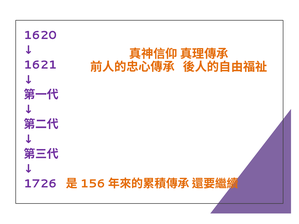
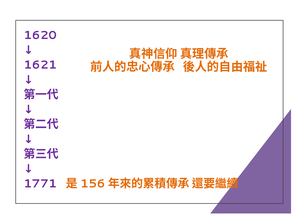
1726: 1726 -> 1771 (40, 184)
